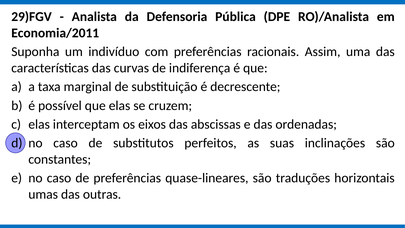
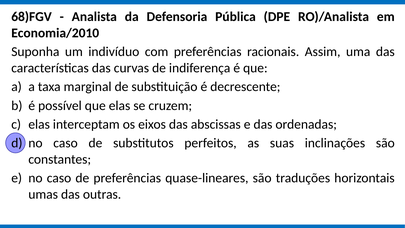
29)FGV: 29)FGV -> 68)FGV (32, 17)
Economia/2011: Economia/2011 -> Economia/2010 (55, 33)
